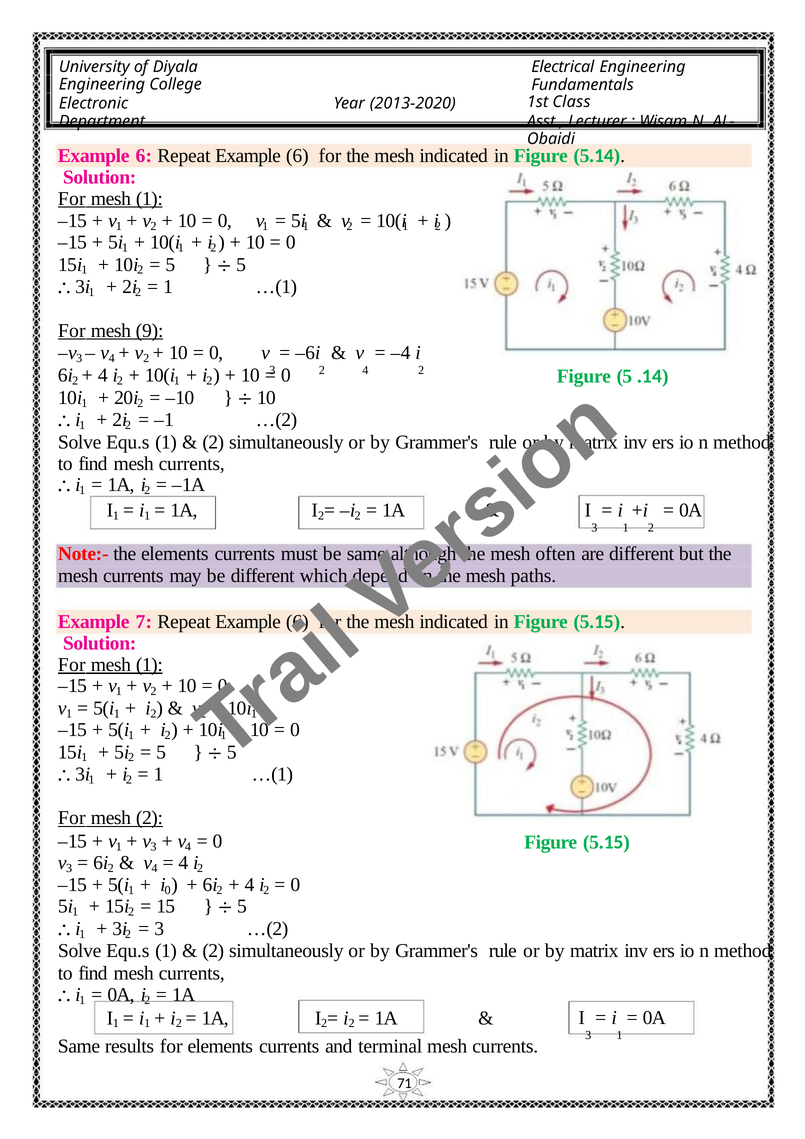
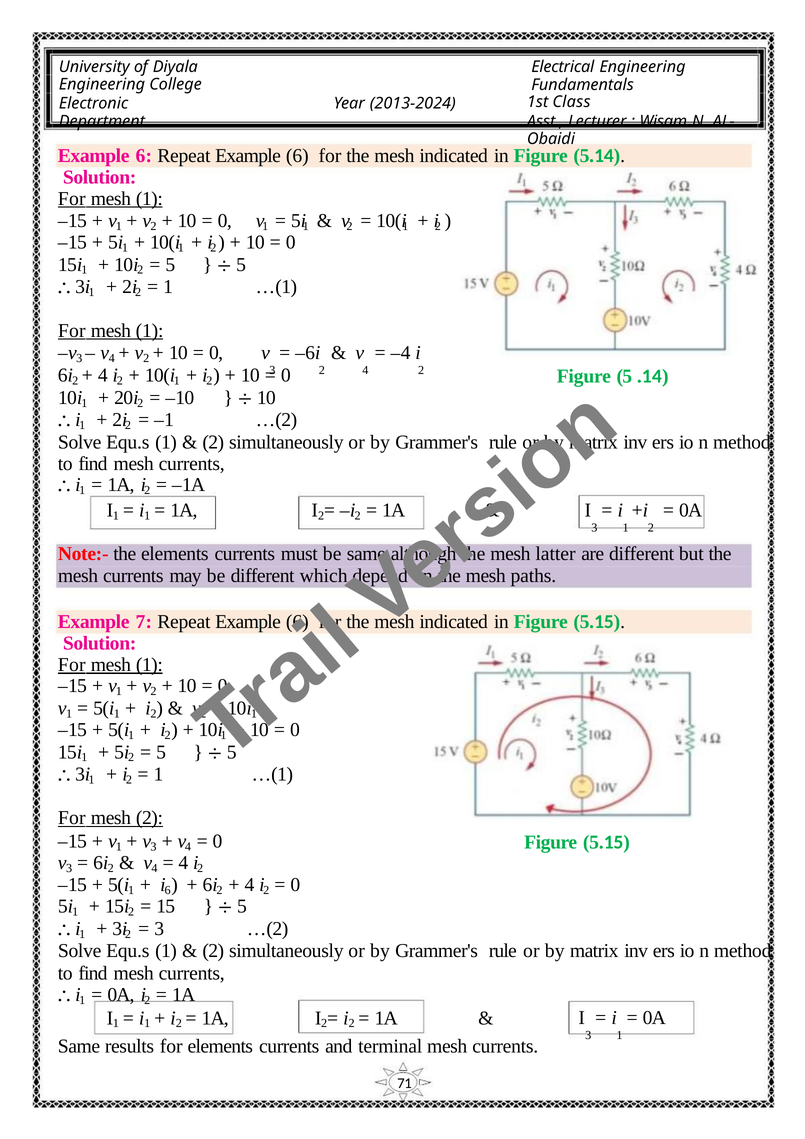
2013-2020: 2013-2020 -> 2013-2024 (413, 104)
9: 9 -> 1 (150, 331)
often: often -> latter (556, 554)
1 0: 0 -> 6 (168, 891)
